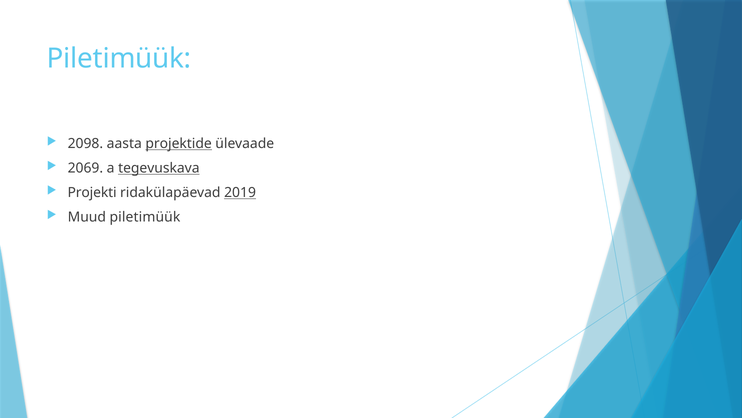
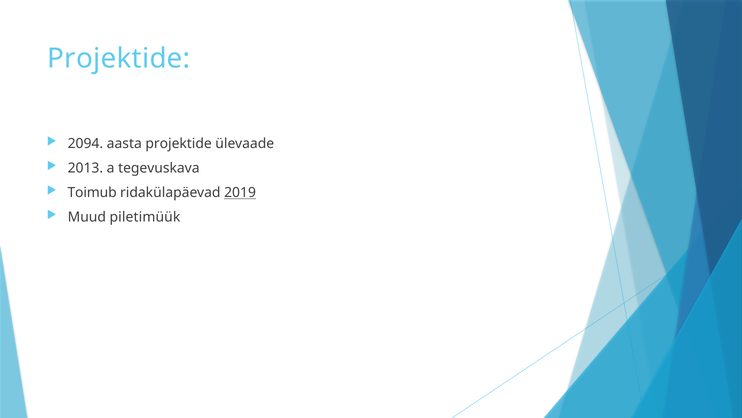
Piletimüük: Piletimüük -> Projektide (119, 59)
2098: 2098 -> 2094 (85, 144)
projektide underline: present -> none (179, 144)
2069: 2069 -> 2013 (85, 168)
tegevuskava underline: present -> none (159, 168)
Projekti: Projekti -> Toimub (92, 192)
